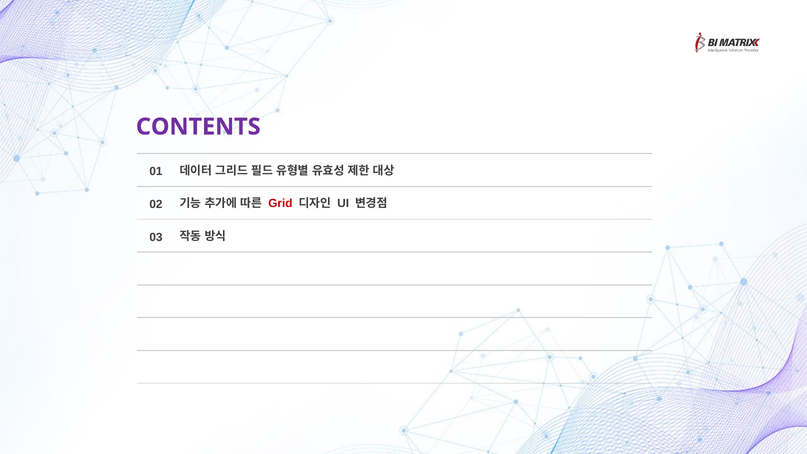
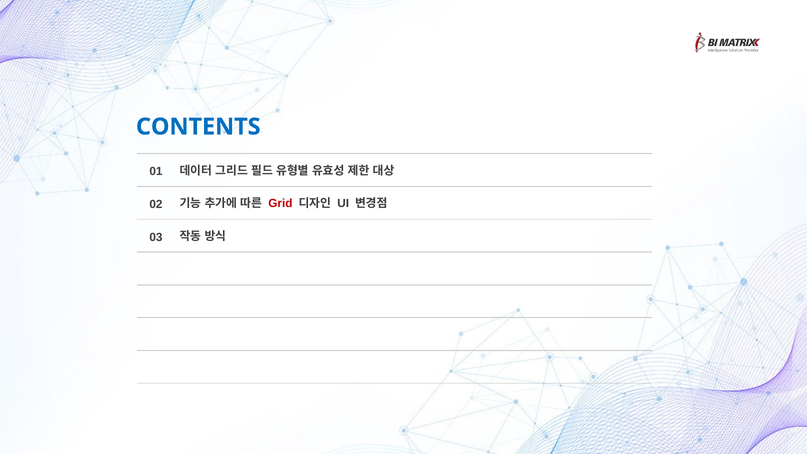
CONTENTS colour: purple -> blue (198, 127)
